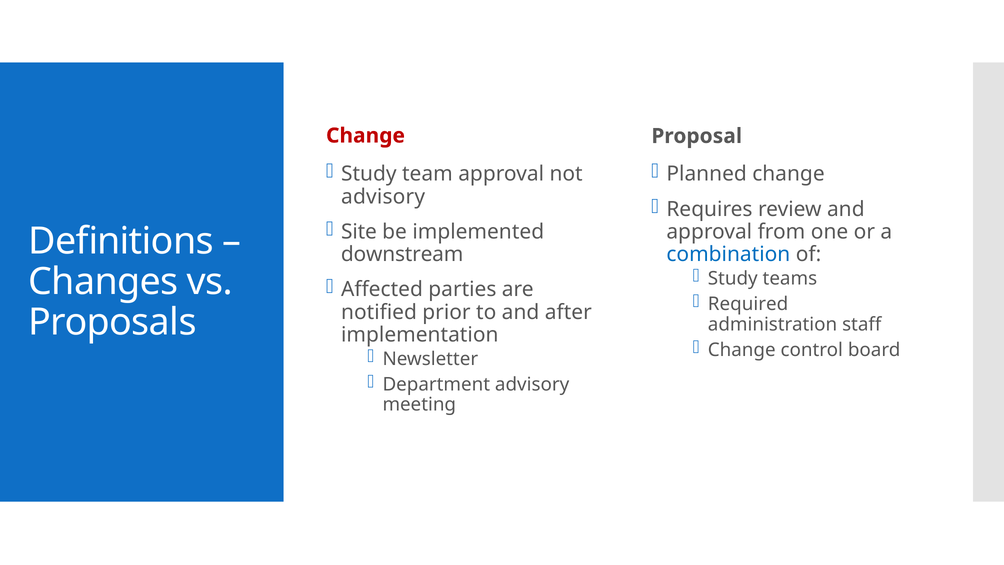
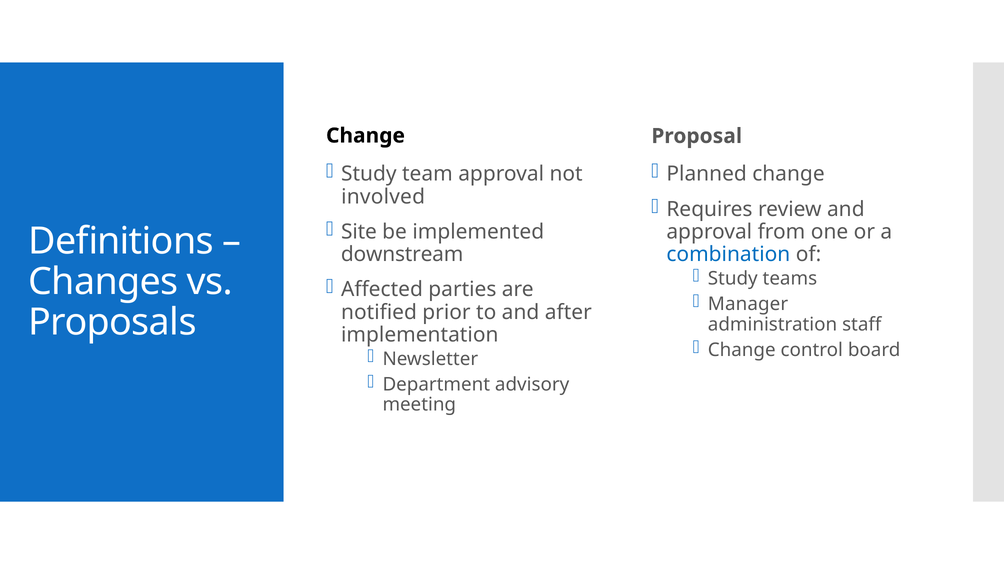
Change colour: red -> black (365, 136)
advisory: advisory -> involved (383, 197)
Required: Required -> Manager (748, 304)
